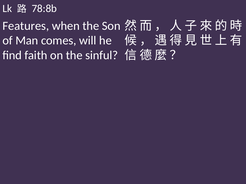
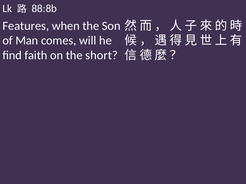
78:8b: 78:8b -> 88:8b (44, 9)
sinful: sinful -> short (102, 55)
